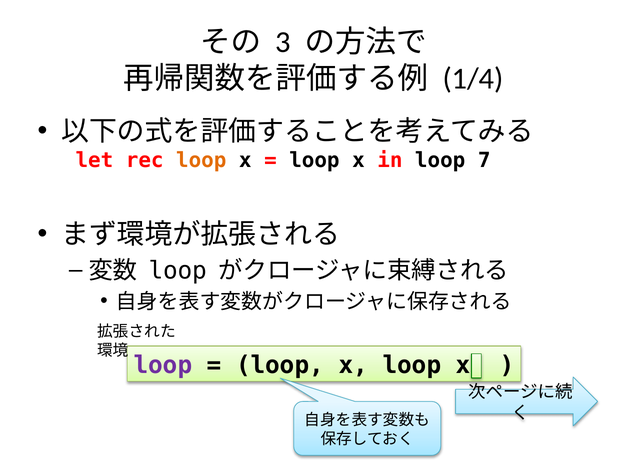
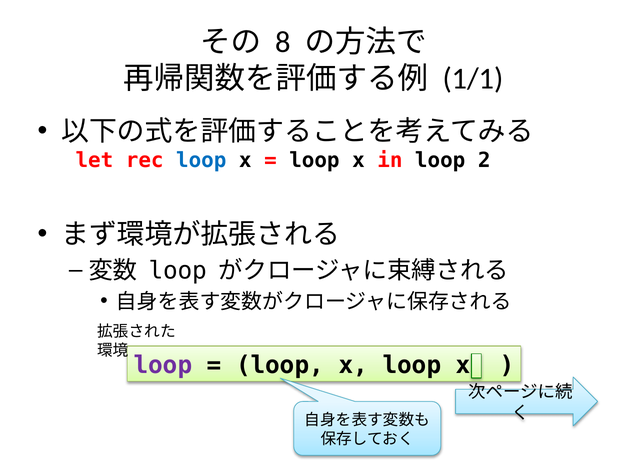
3: 3 -> 8 (283, 42)
1/4: 1/4 -> 1/1 (473, 79)
loop colour: orange -> blue (201, 160)
7: 7 -> 2 (484, 160)
